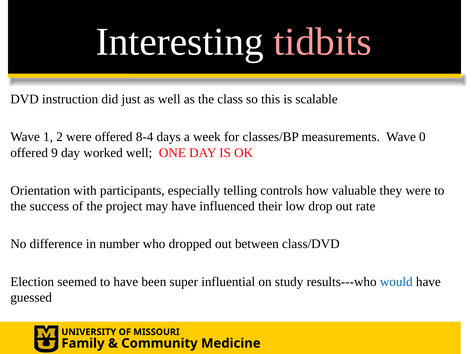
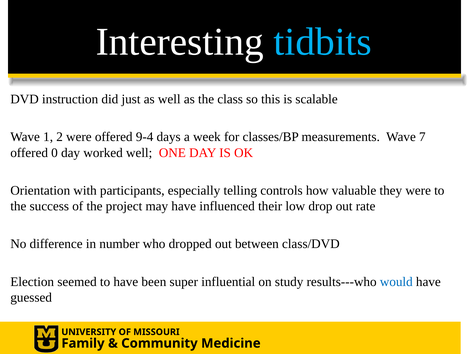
tidbits colour: pink -> light blue (323, 42)
8-4: 8-4 -> 9-4 (145, 137)
0: 0 -> 7 (422, 137)
9: 9 -> 0 (55, 153)
